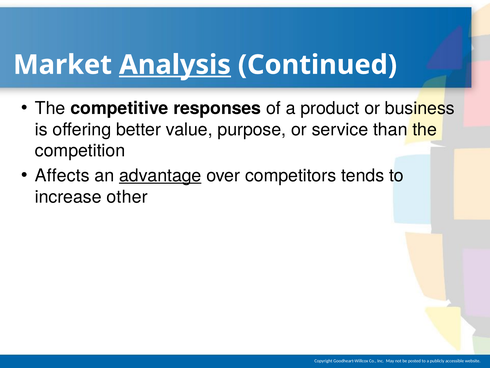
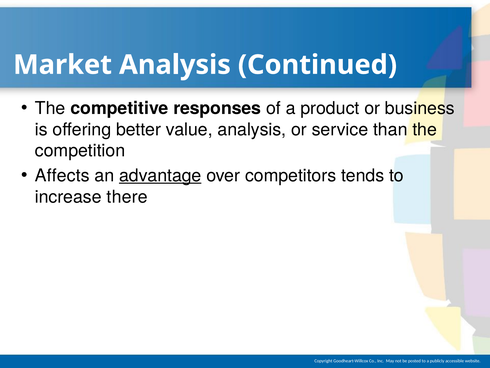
Analysis underline: present -> none (175, 65)
value purpose: purpose -> analysis (252, 129)
other: other -> there (127, 197)
